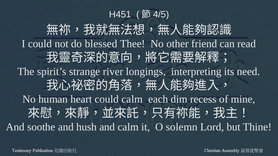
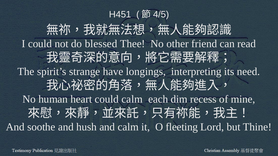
river: river -> have (113, 72)
solemn: solemn -> fleeting (182, 127)
